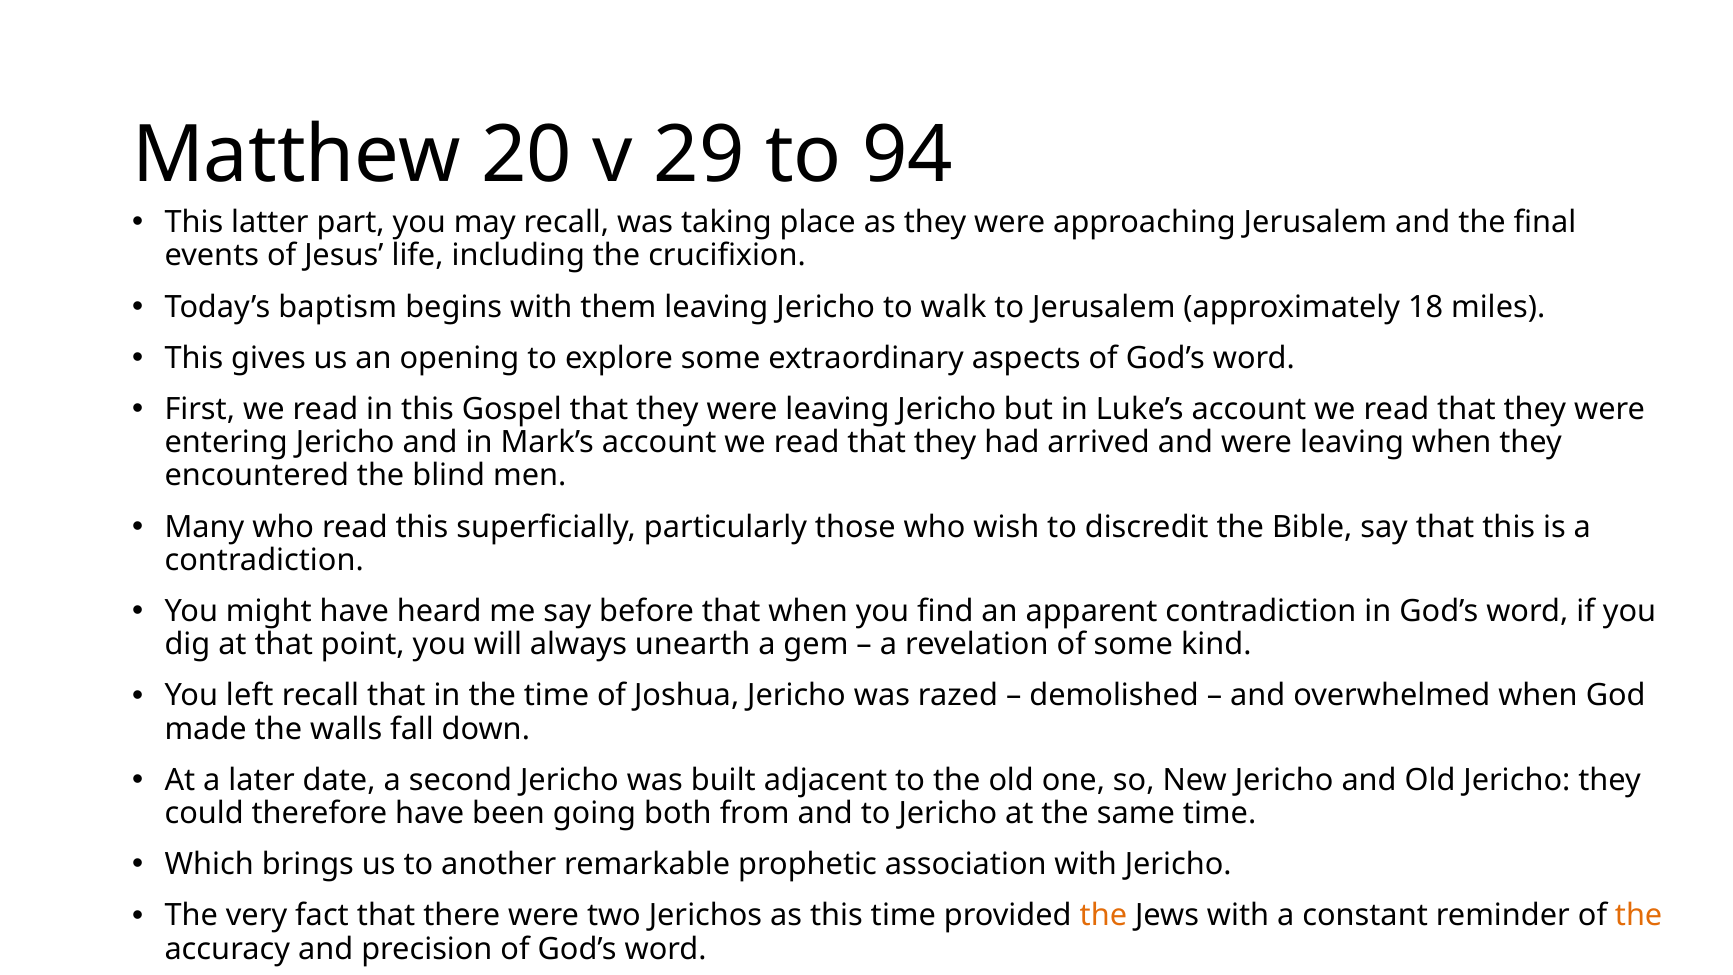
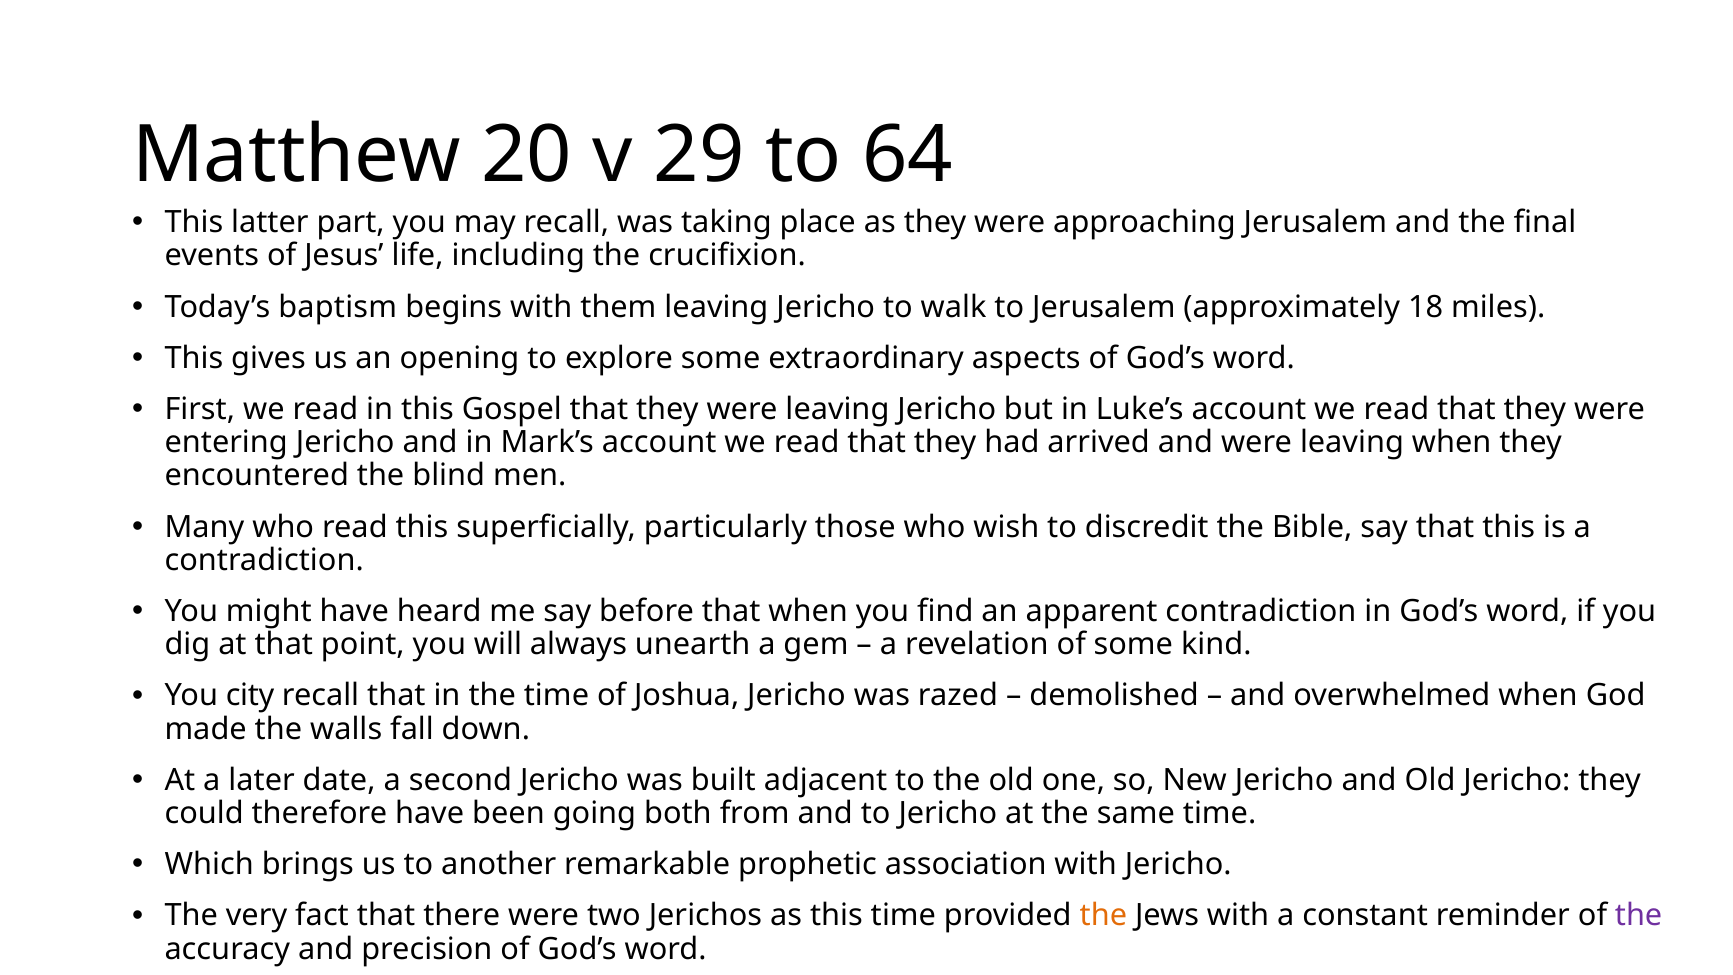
94: 94 -> 64 (908, 155)
left: left -> city (250, 696)
the colour: orange -> purple (1639, 916)
